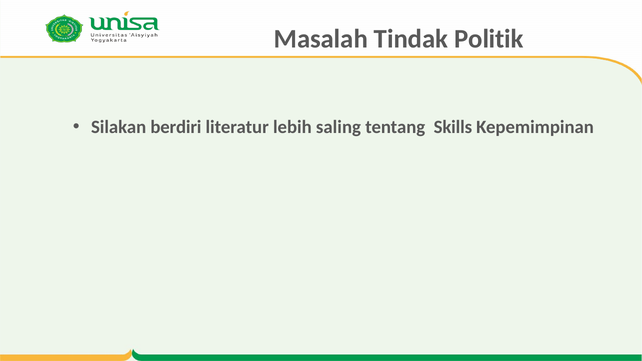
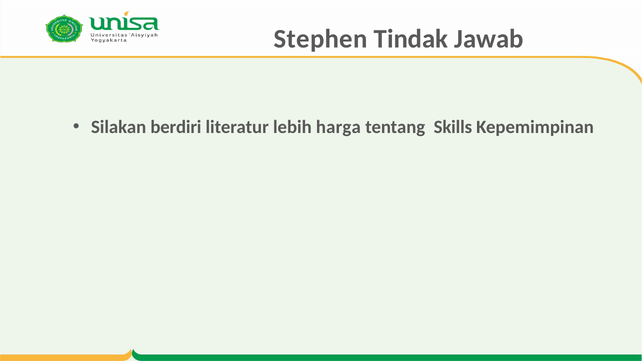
Masalah: Masalah -> Stephen (321, 39)
Politik: Politik -> Jawab (489, 39)
saling: saling -> harga (338, 127)
